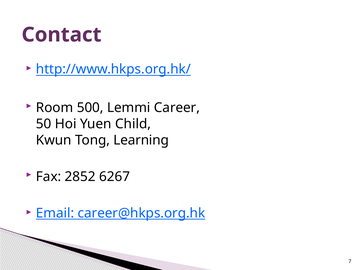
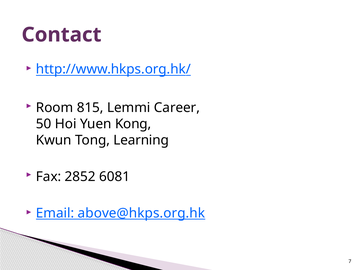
500: 500 -> 815 (90, 108)
Child: Child -> Kong (133, 124)
6267: 6267 -> 6081 (115, 177)
career@hkps.org.hk: career@hkps.org.hk -> above@hkps.org.hk (141, 213)
